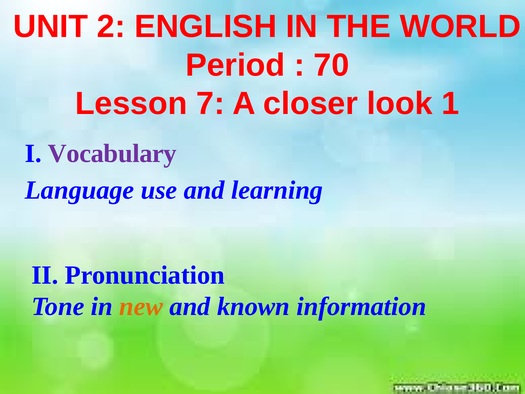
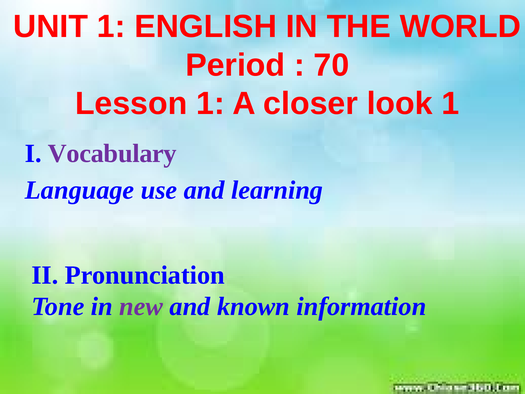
UNIT 2: 2 -> 1 (111, 27)
Lesson 7: 7 -> 1 (210, 104)
new colour: orange -> purple (141, 306)
